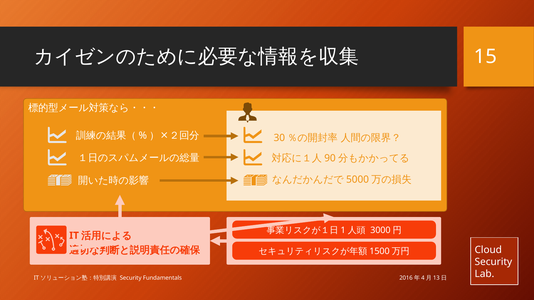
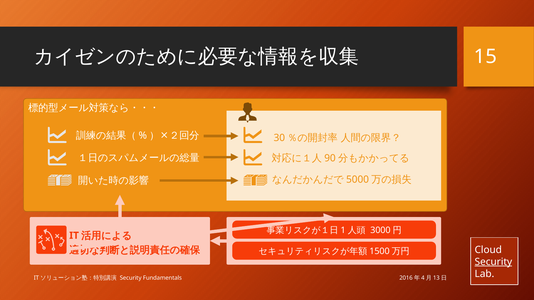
Security underline: none -> present (493, 262)
